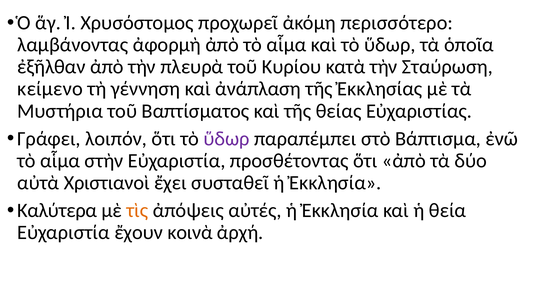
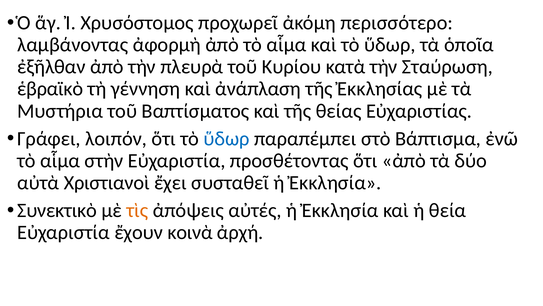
κείμενο: κείμενο -> ἑβραϊκὸ (50, 89)
ὕδωρ colour: purple -> blue (227, 138)
Καλύτερα: Καλύτερα -> Συνεκτικὸ (57, 210)
